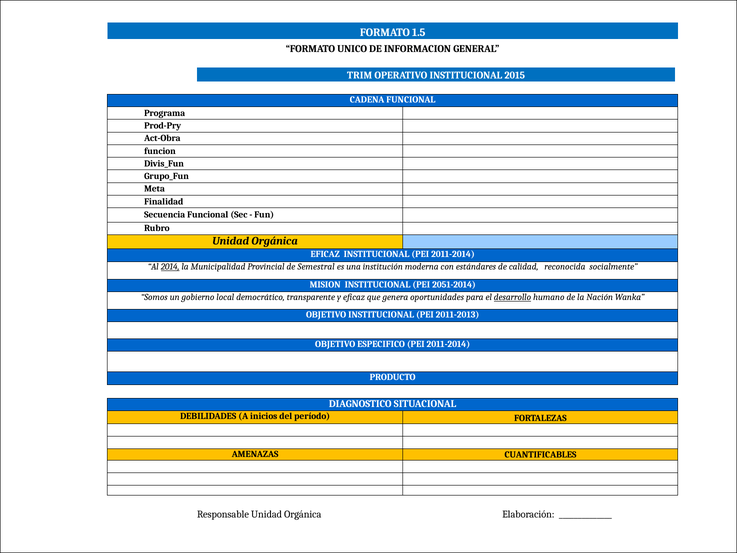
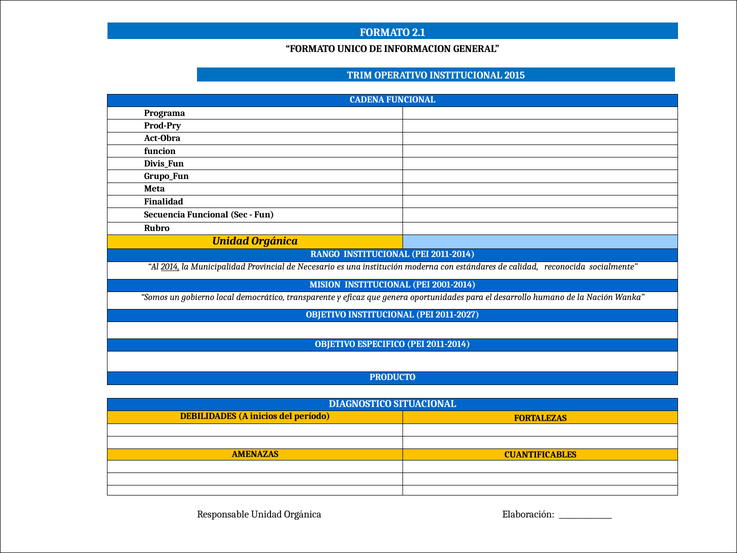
1.5: 1.5 -> 2.1 (419, 32)
EFICAZ: EFICAZ -> RANGO (325, 254)
Semestral: Semestral -> Necesario (316, 267)
2051-2014: 2051-2014 -> 2001-2014 (454, 284)
desarrollo underline: present -> none (513, 297)
2011-2013: 2011-2013 -> 2011-2027 (458, 314)
